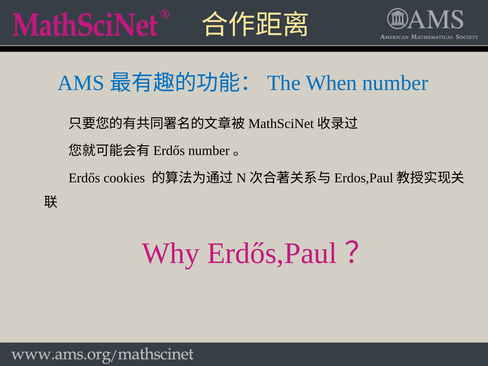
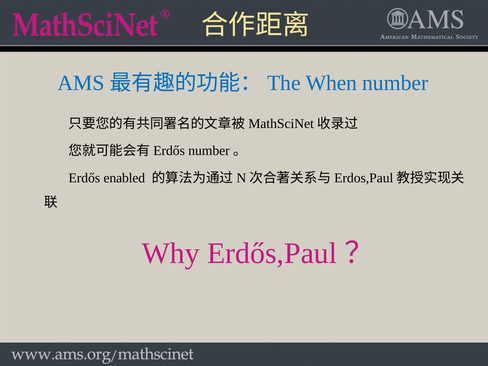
cookies: cookies -> enabled (124, 178)
